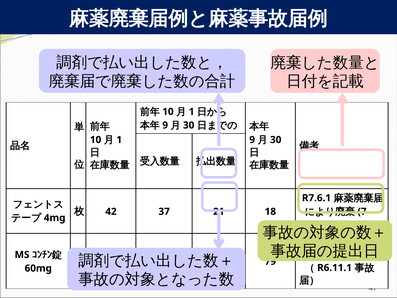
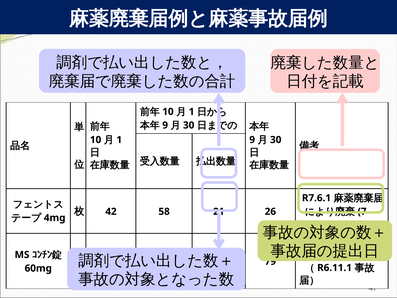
37: 37 -> 58 (164, 211)
18: 18 -> 26 (270, 211)
